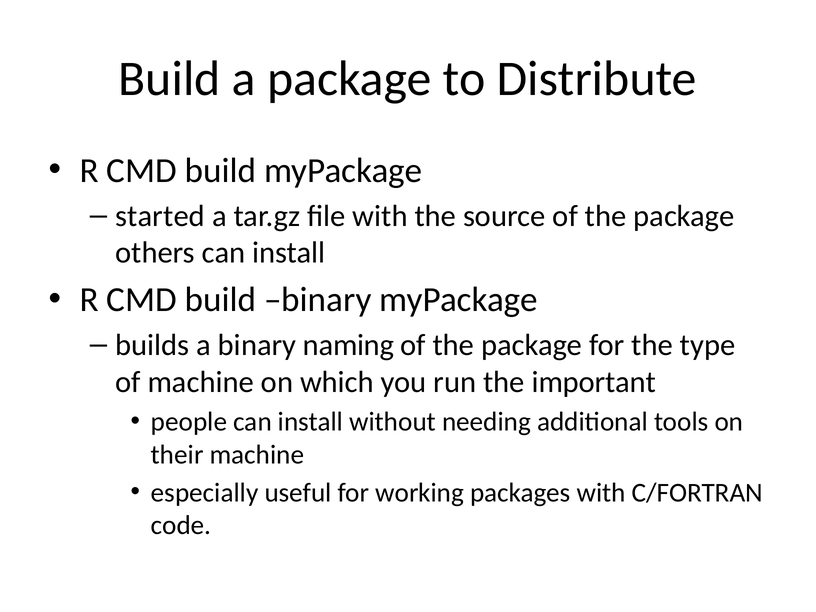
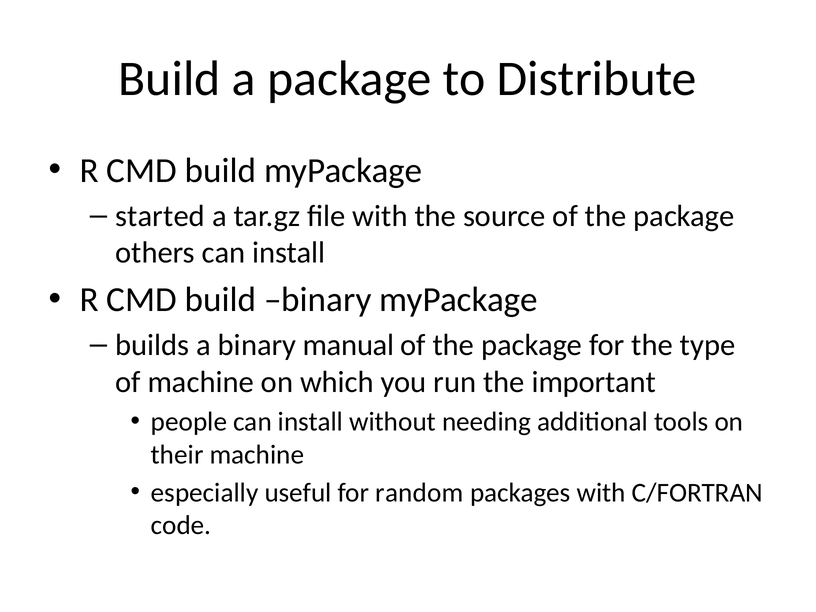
naming: naming -> manual (348, 345)
working: working -> random (420, 493)
